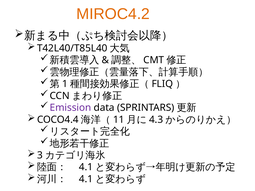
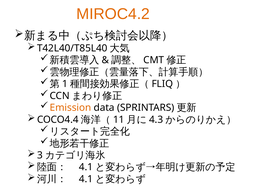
Emission colour: purple -> orange (70, 108)
